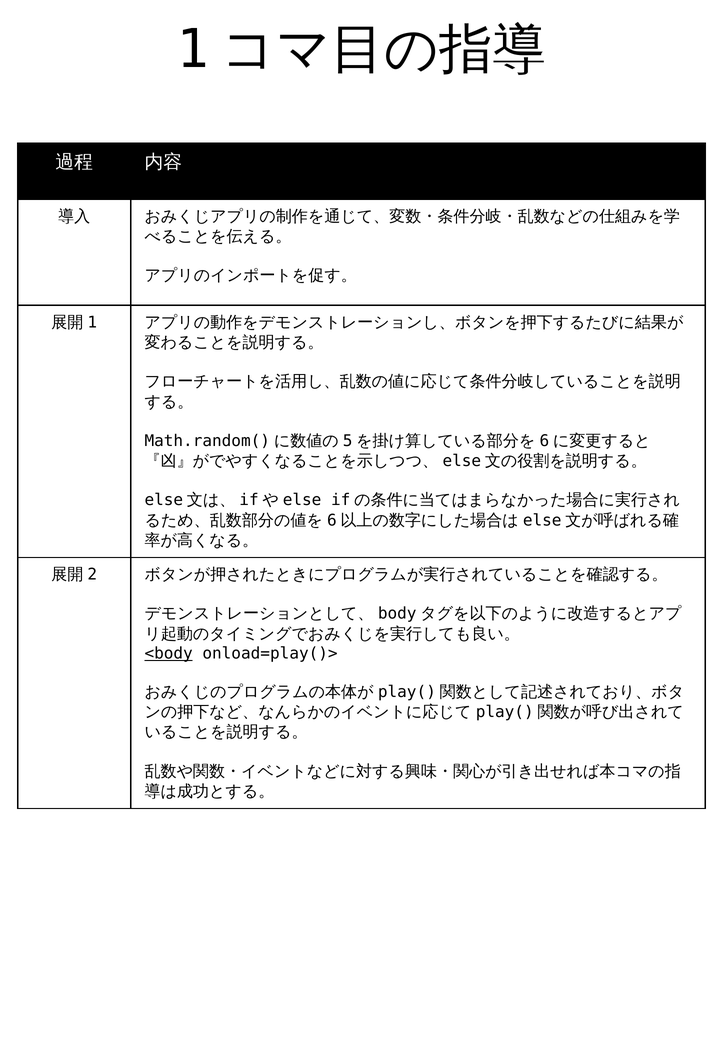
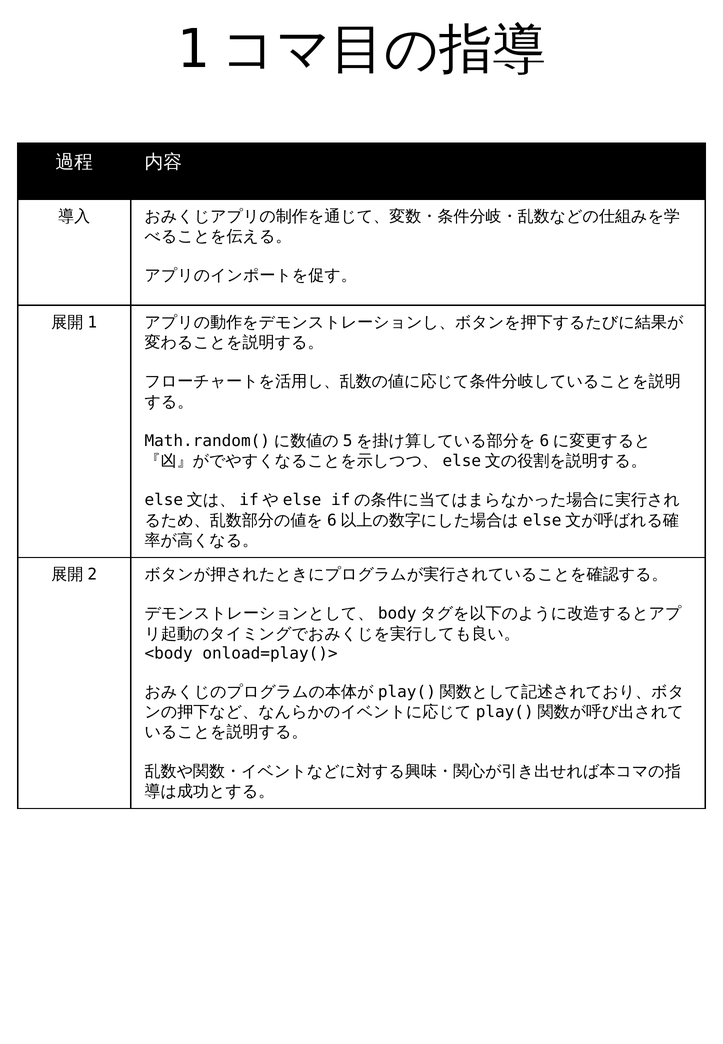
<body underline: present -> none (169, 654)
